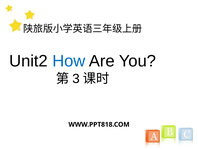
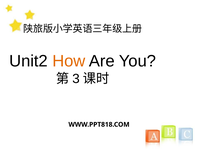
How colour: blue -> orange (69, 61)
